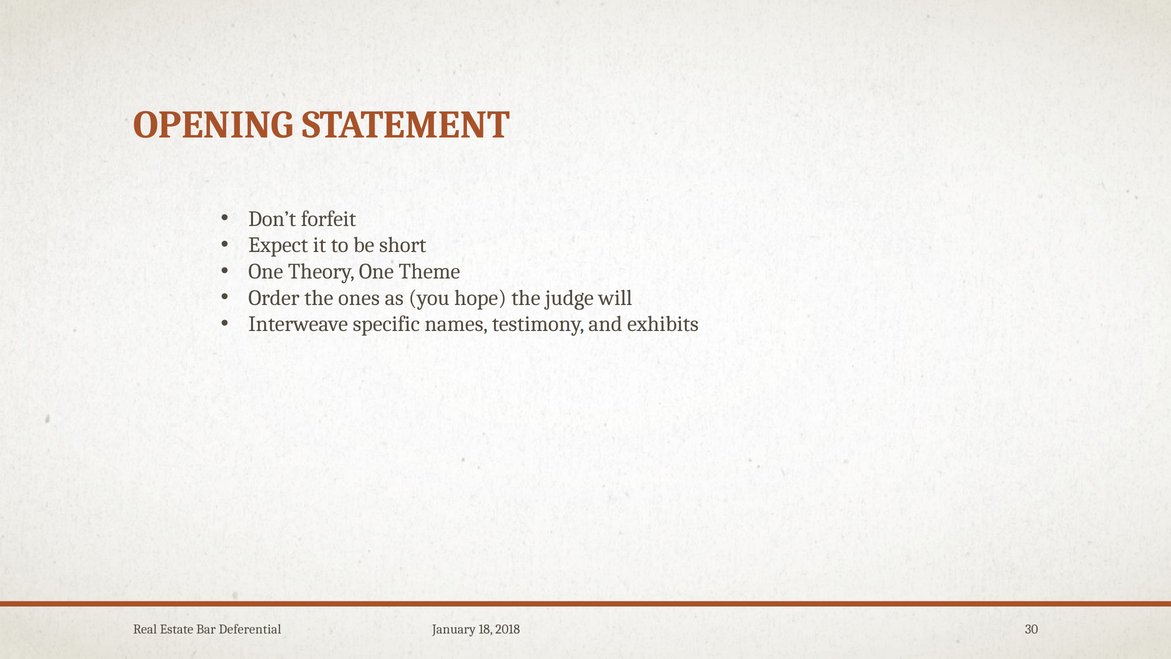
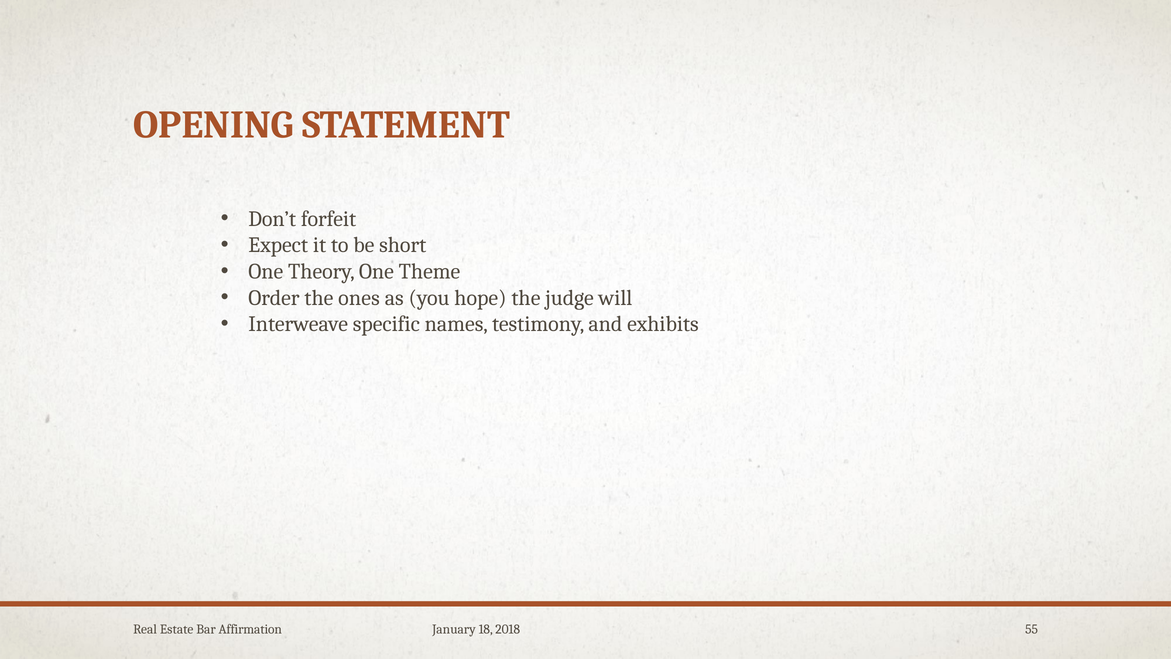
Deferential: Deferential -> Affirmation (250, 629)
30: 30 -> 55 (1032, 629)
